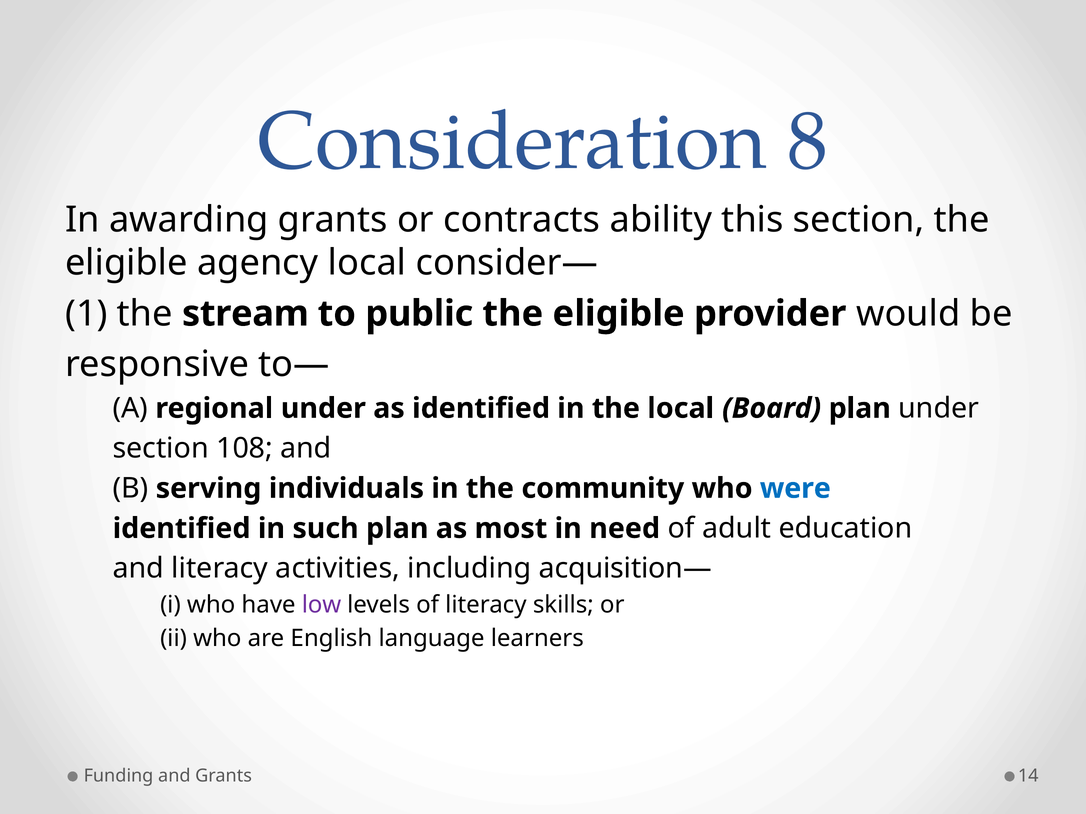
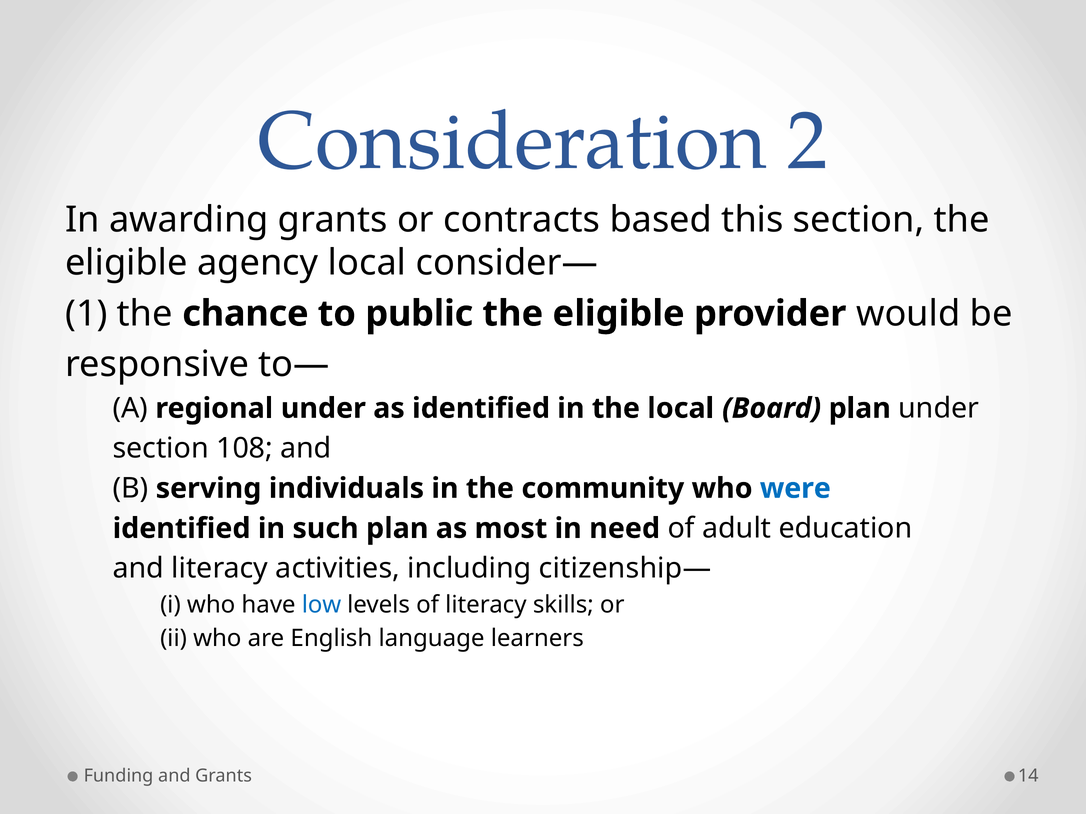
8: 8 -> 2 (808, 141)
ability: ability -> based (661, 220)
stream: stream -> chance (245, 314)
acquisition—: acquisition— -> citizenship— (625, 569)
low colour: purple -> blue (322, 605)
